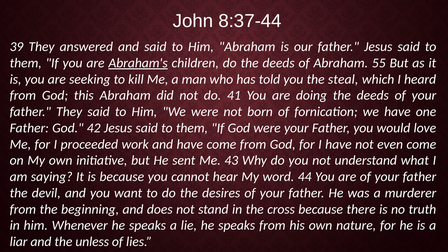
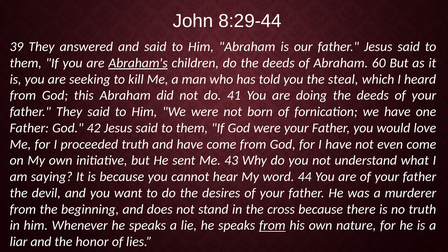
8:37-44: 8:37-44 -> 8:29-44 (250, 21)
55: 55 -> 60 (379, 63)
proceeded work: work -> truth (135, 144)
from underline: none -> present (272, 225)
unless: unless -> honor (92, 242)
